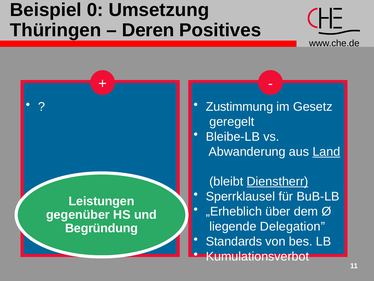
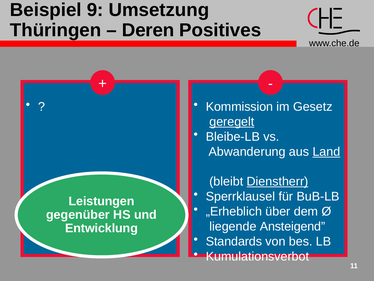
0: 0 -> 9 (95, 10)
Zustimmung: Zustimmung -> Kommission (239, 106)
geregelt underline: none -> present (232, 121)
Delegation: Delegation -> Ansteigend (293, 226)
Begründung: Begründung -> Entwicklung (102, 228)
